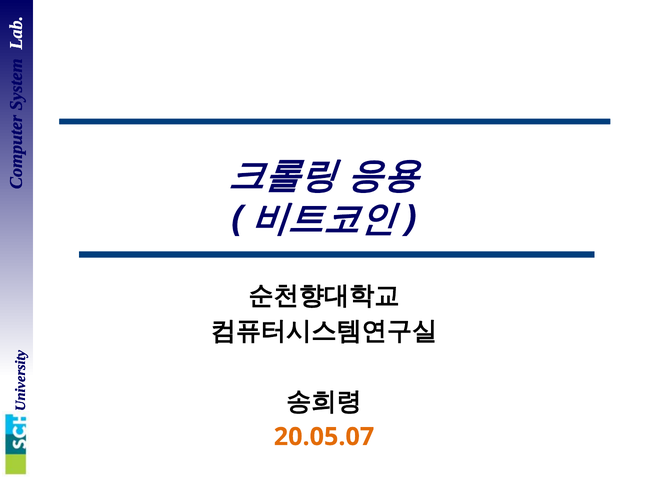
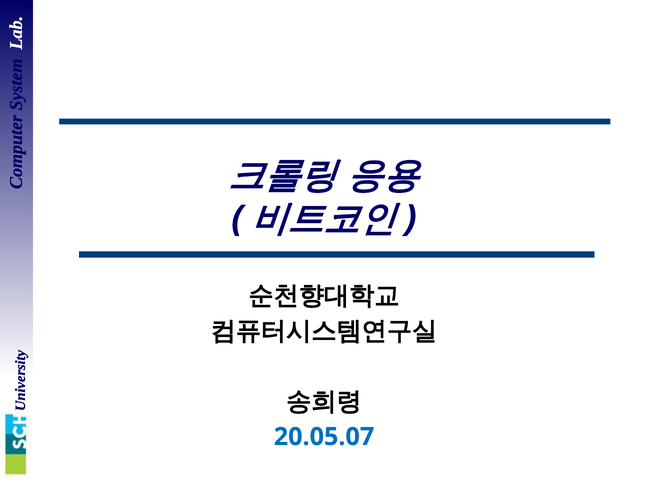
20.05.07 colour: orange -> blue (324, 437)
